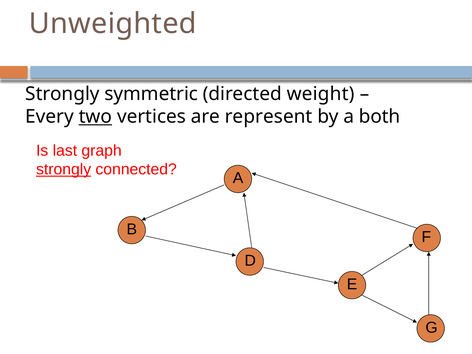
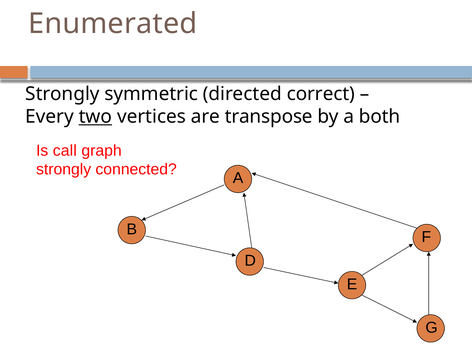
Unweighted: Unweighted -> Enumerated (113, 24)
weight: weight -> correct (321, 94)
represent: represent -> transpose (269, 117)
last: last -> call (65, 151)
strongly underline: present -> none (64, 169)
